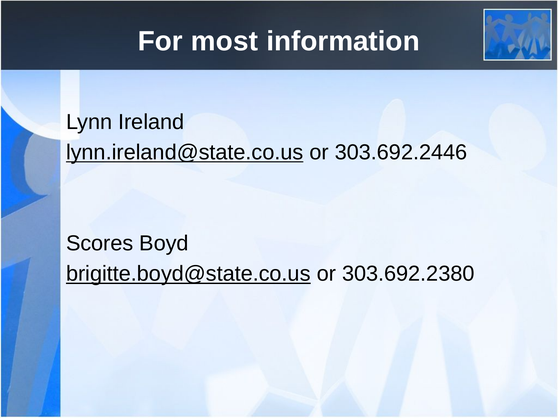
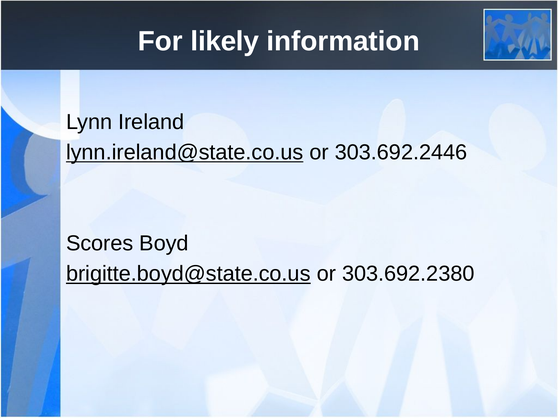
most: most -> likely (225, 41)
